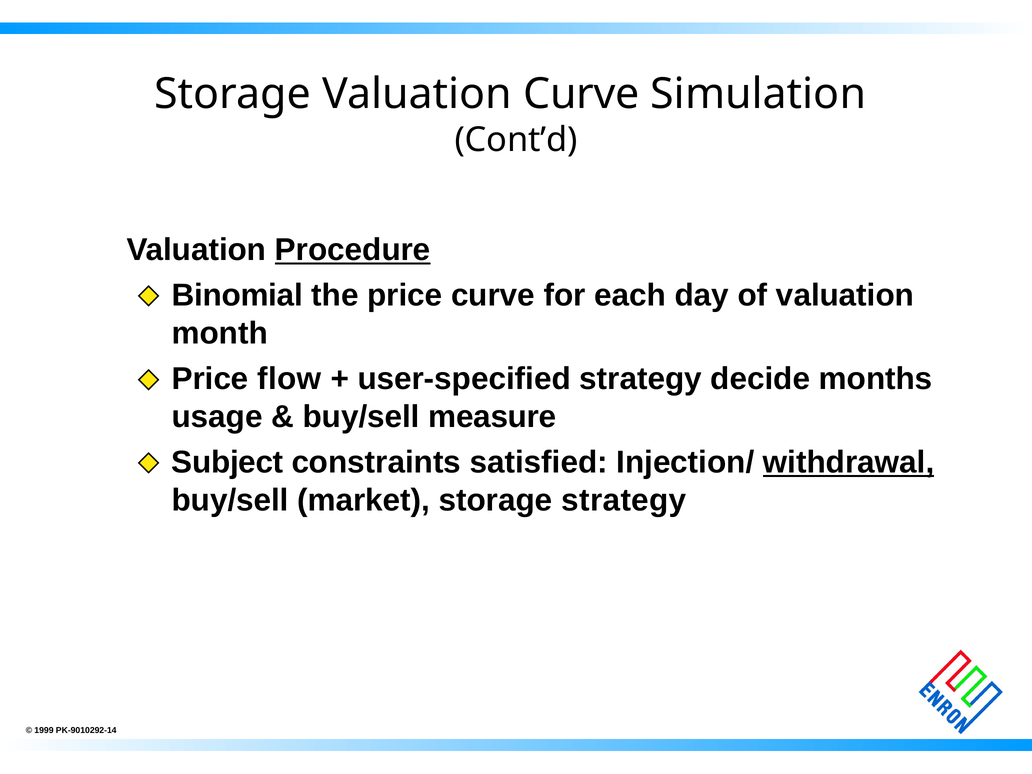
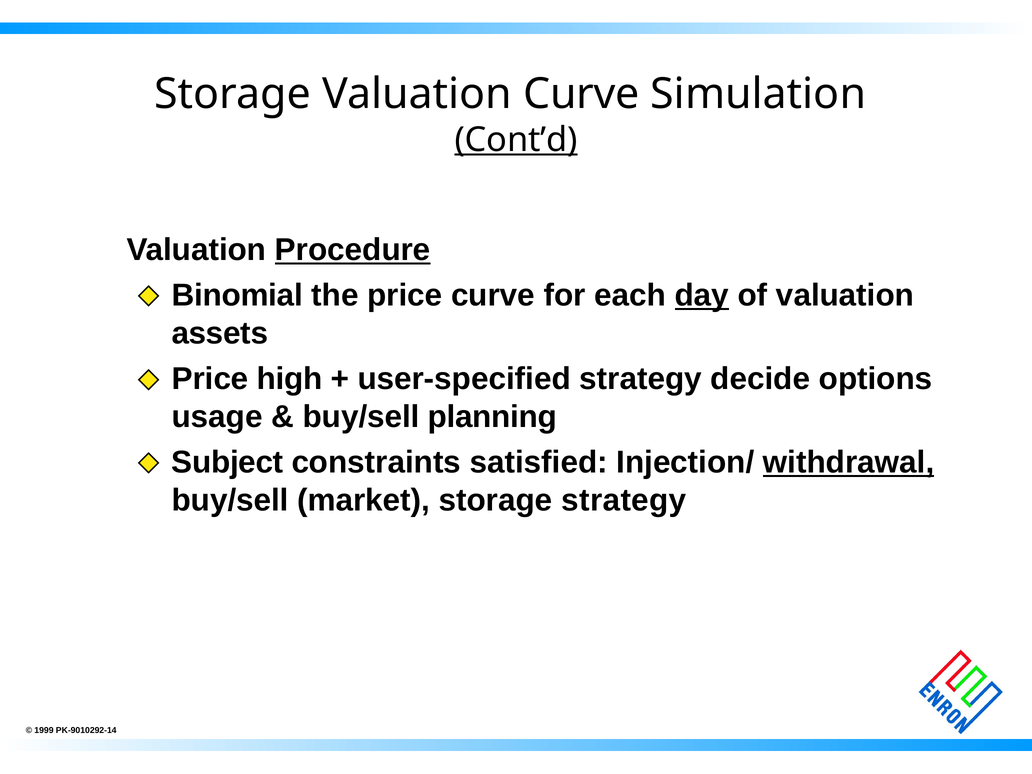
Cont’d underline: none -> present (516, 140)
day underline: none -> present (702, 296)
month: month -> assets (220, 333)
flow: flow -> high (290, 379)
months: months -> options (876, 379)
measure: measure -> planning (492, 417)
